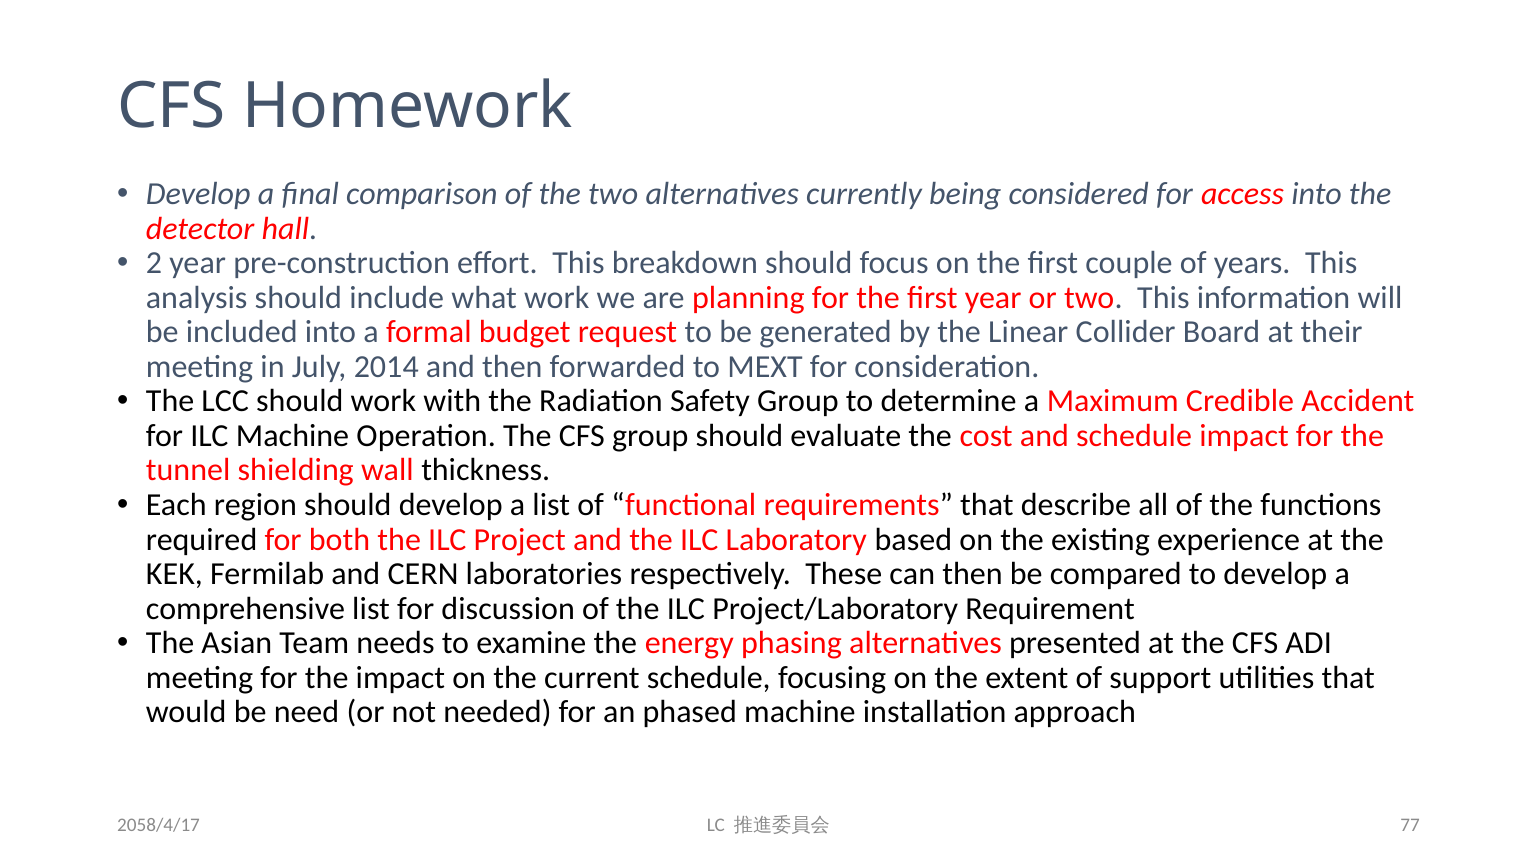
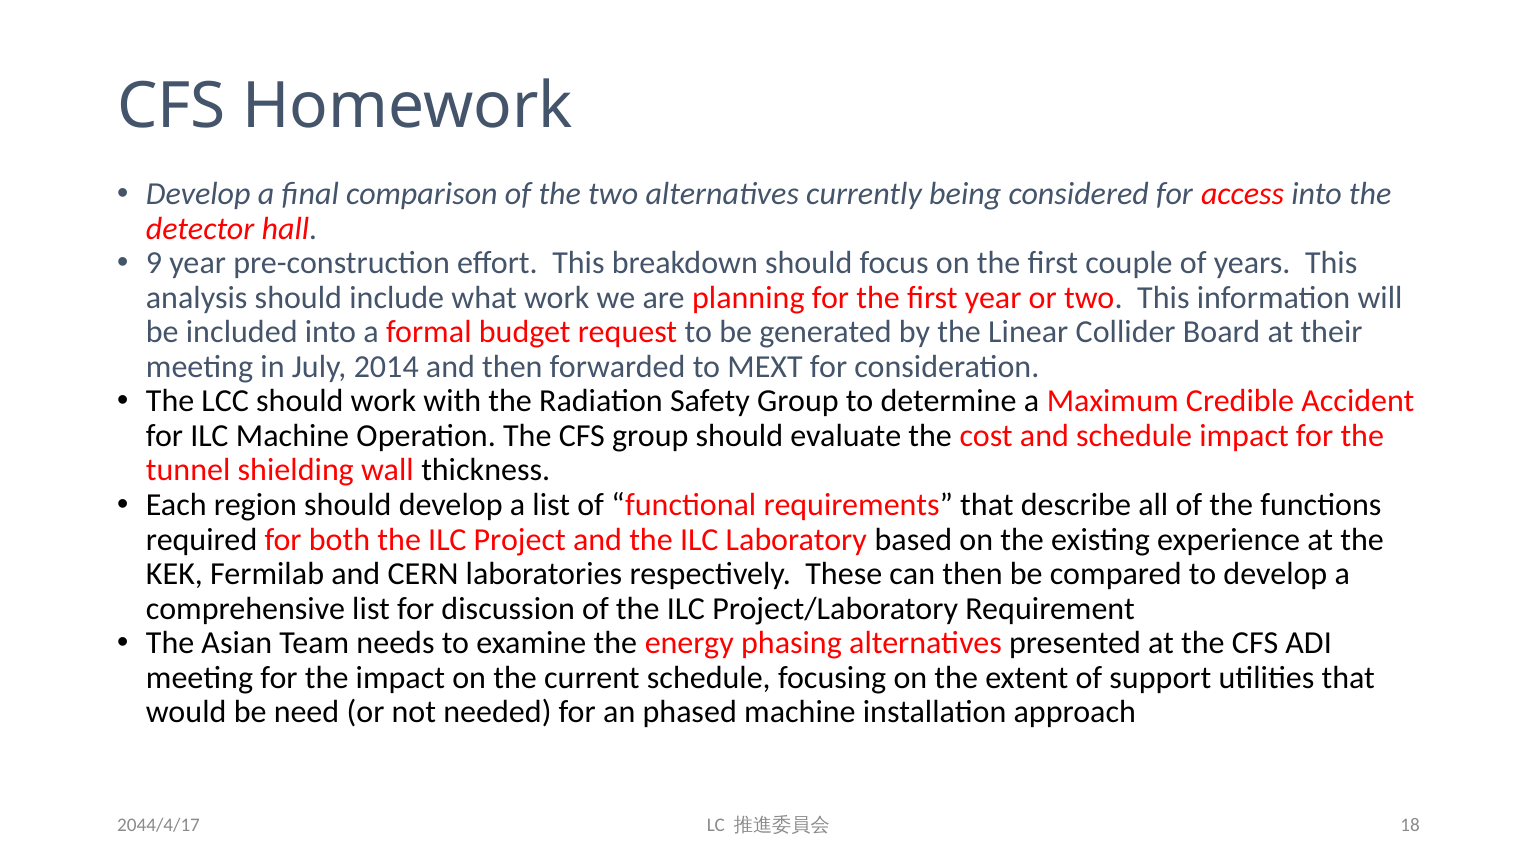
2: 2 -> 9 (154, 263)
2058/4/17: 2058/4/17 -> 2044/4/17 (159, 826)
77: 77 -> 18 (1410, 825)
